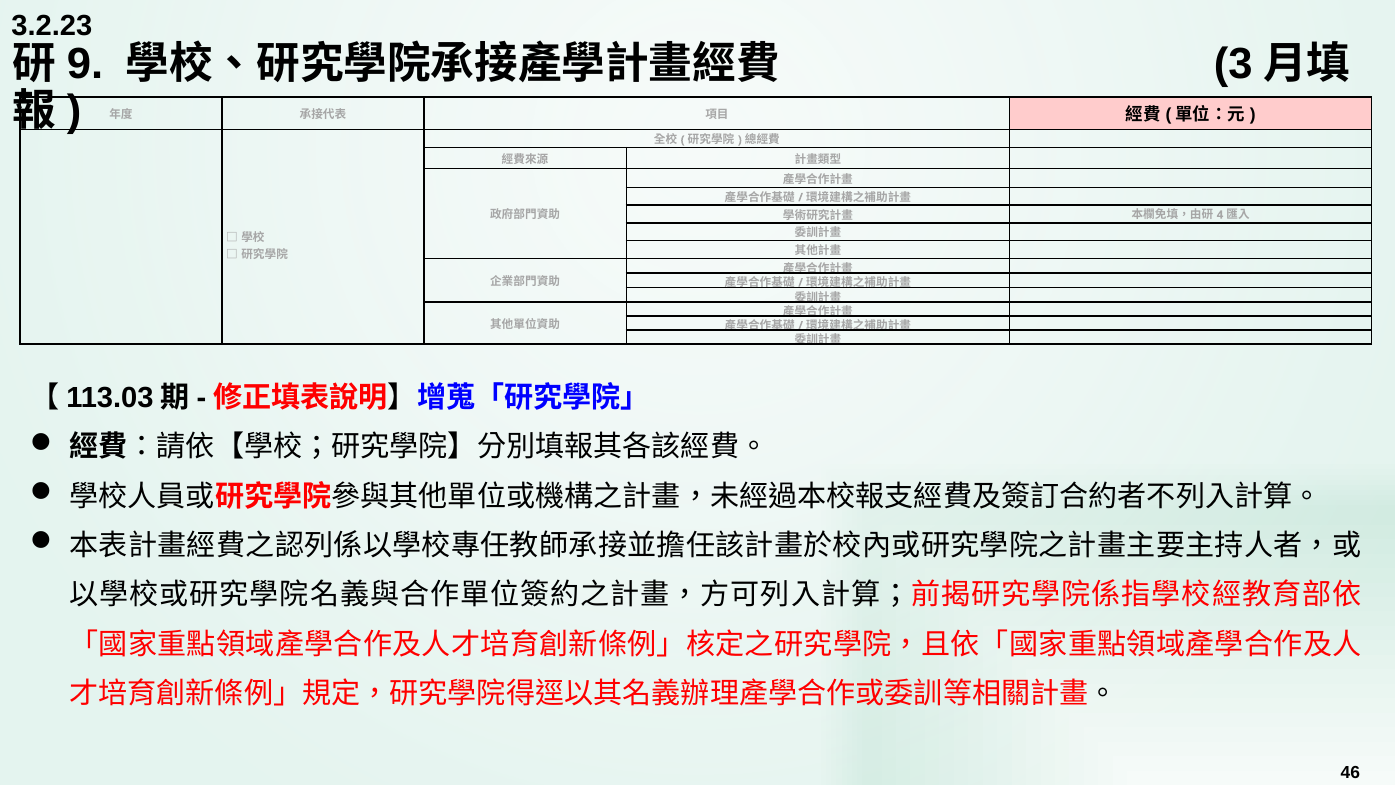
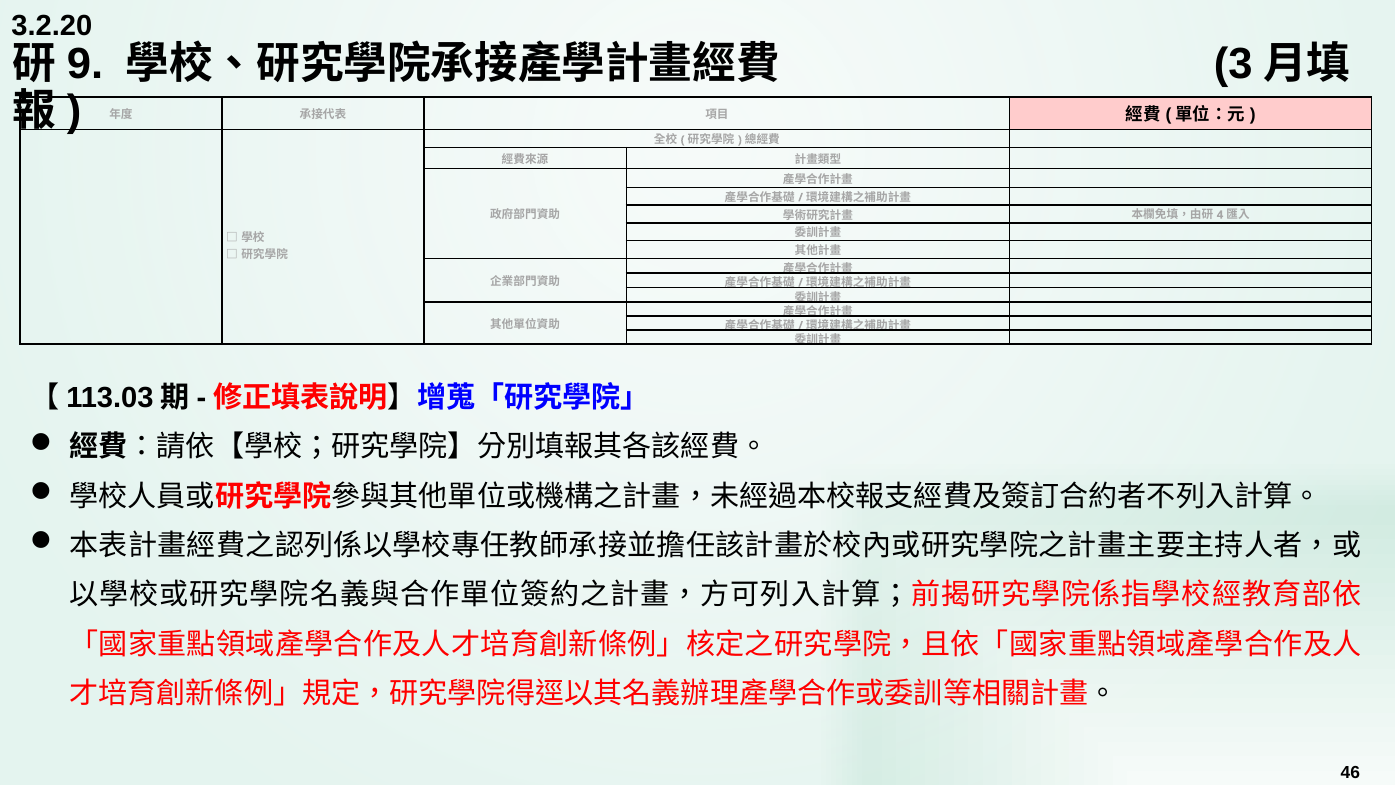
3.2.23: 3.2.23 -> 3.2.20 (52, 26)
